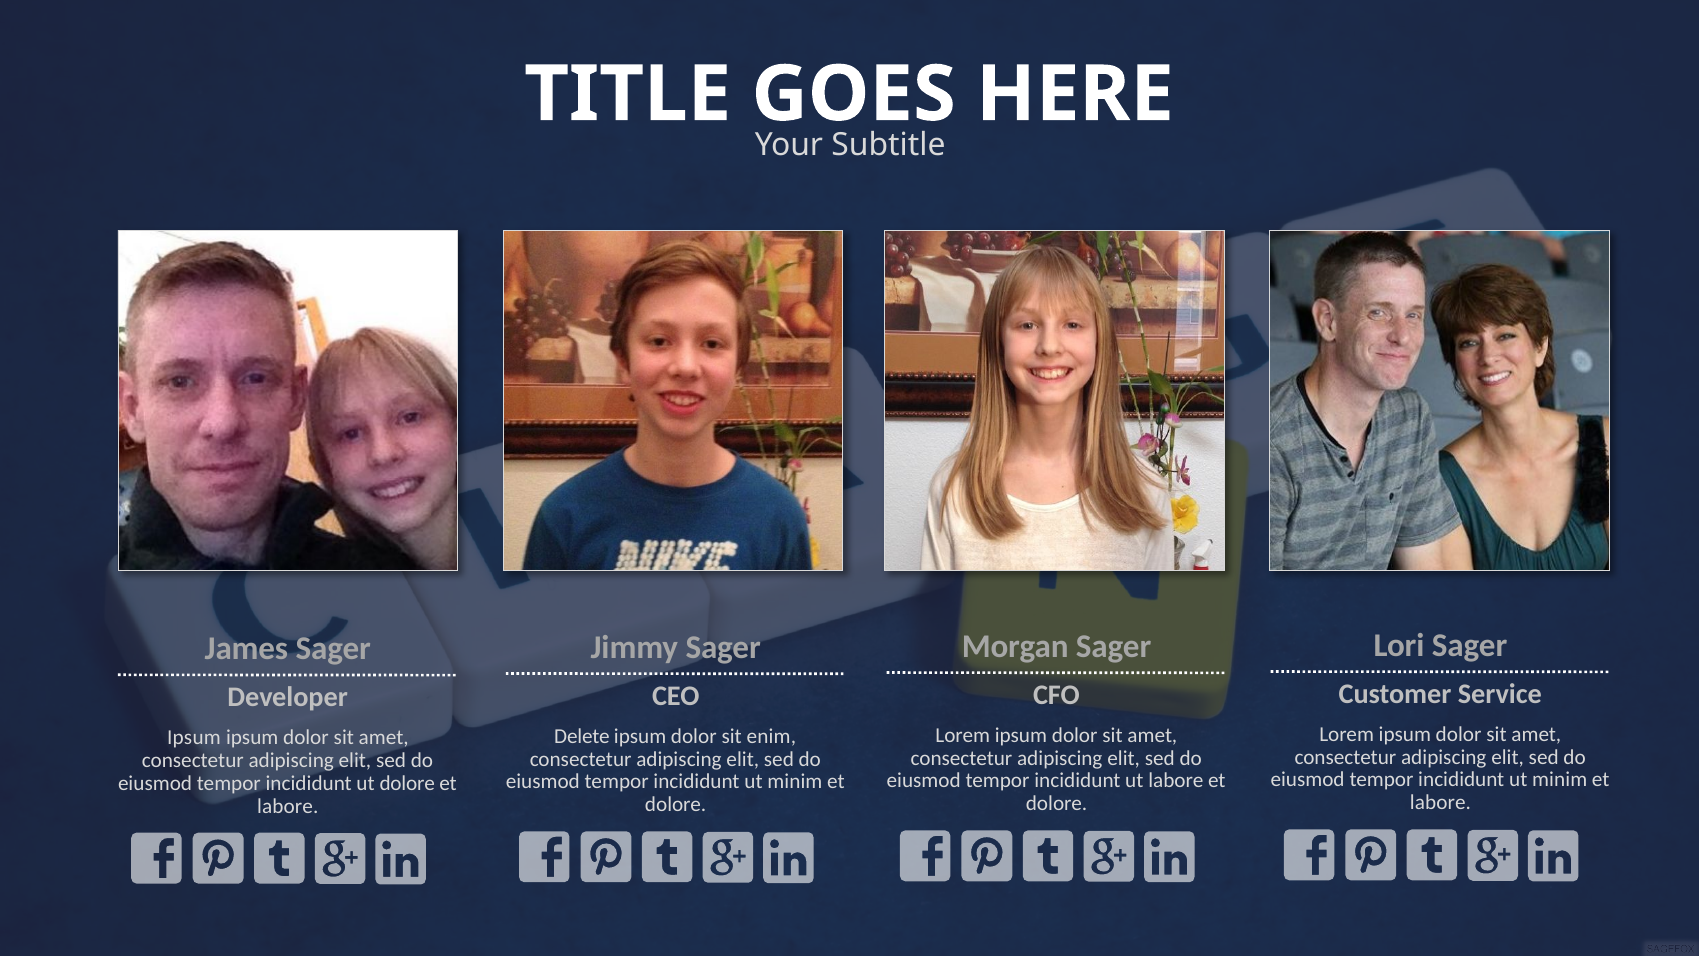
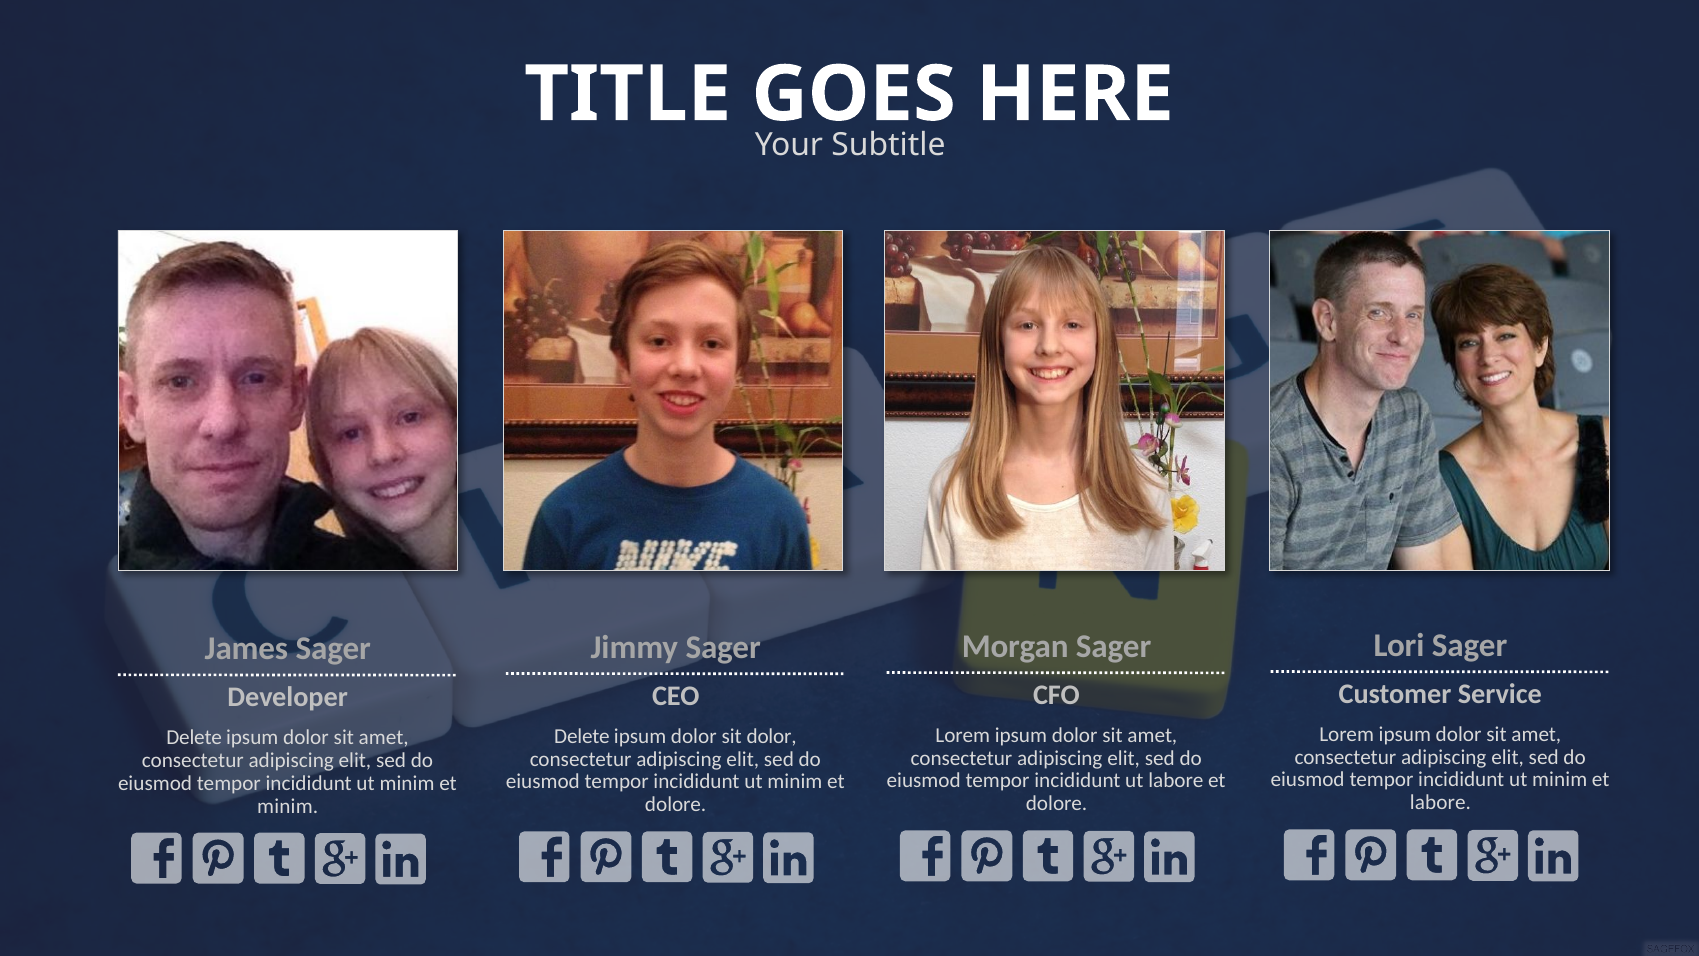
sit enim: enim -> dolor (772, 736)
Ipsum: Ipsum -> Delete (194, 737)
dolore: dolore -> minim (407, 783)
labore: labore -> minim (288, 806)
